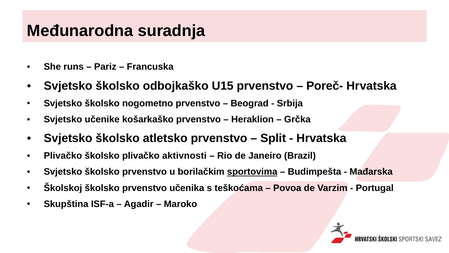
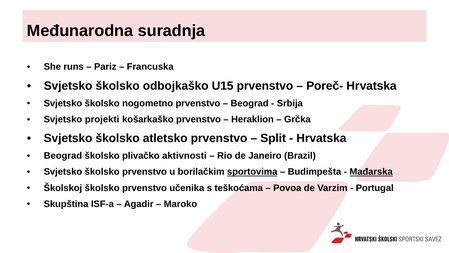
učenike: učenike -> projekti (102, 119)
Plivačko: Plivačko -> Beograd (63, 156)
Mađarska underline: none -> present (371, 172)
